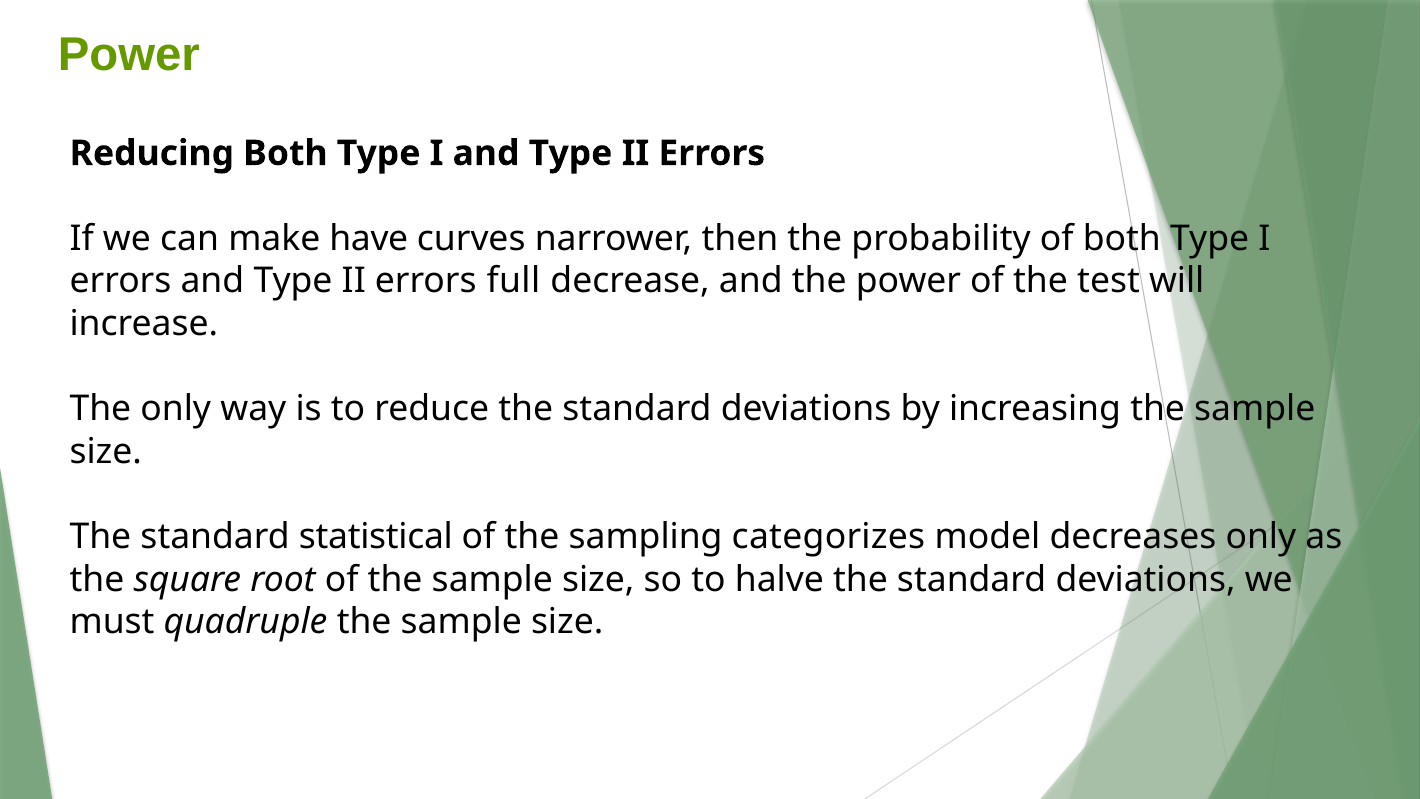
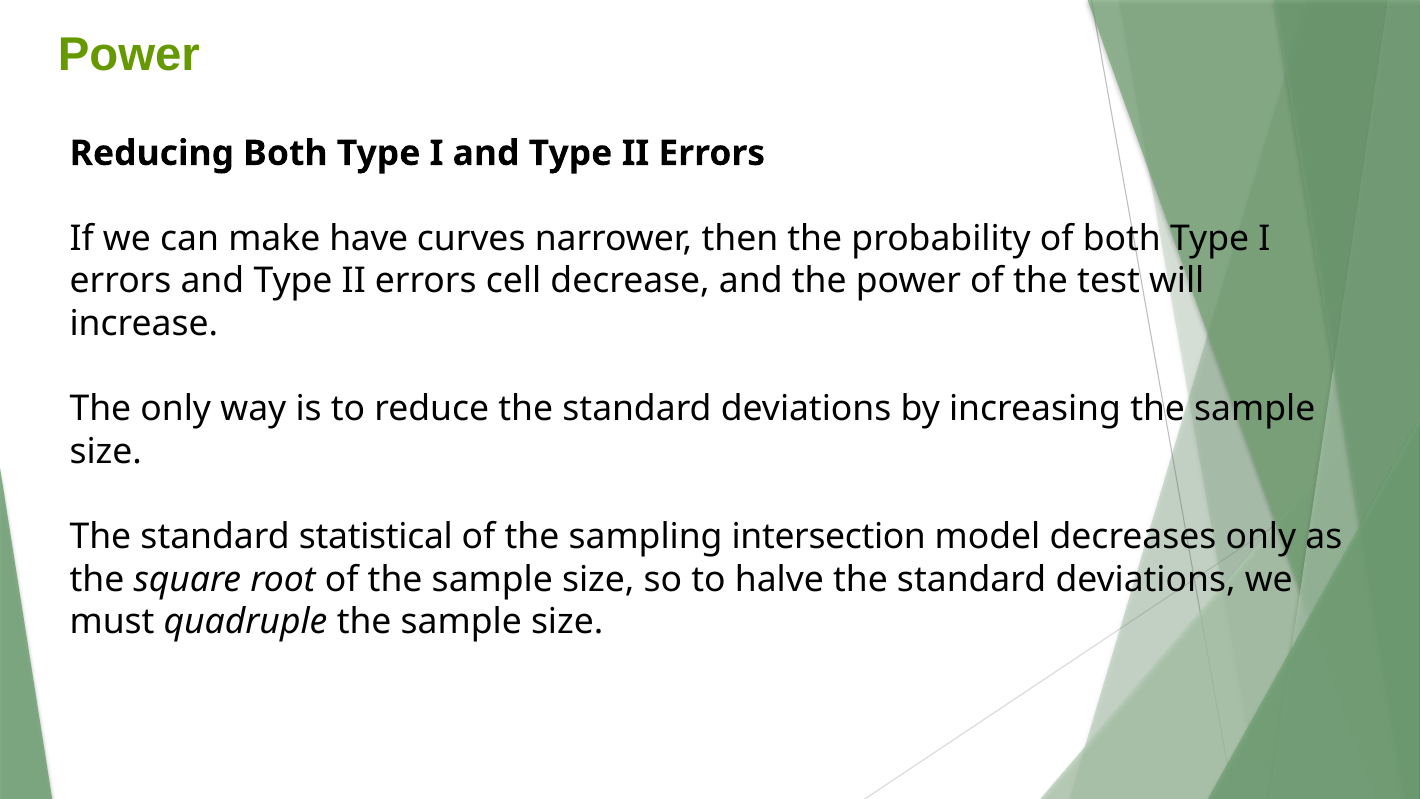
full: full -> cell (514, 281)
categorizes: categorizes -> intersection (829, 537)
